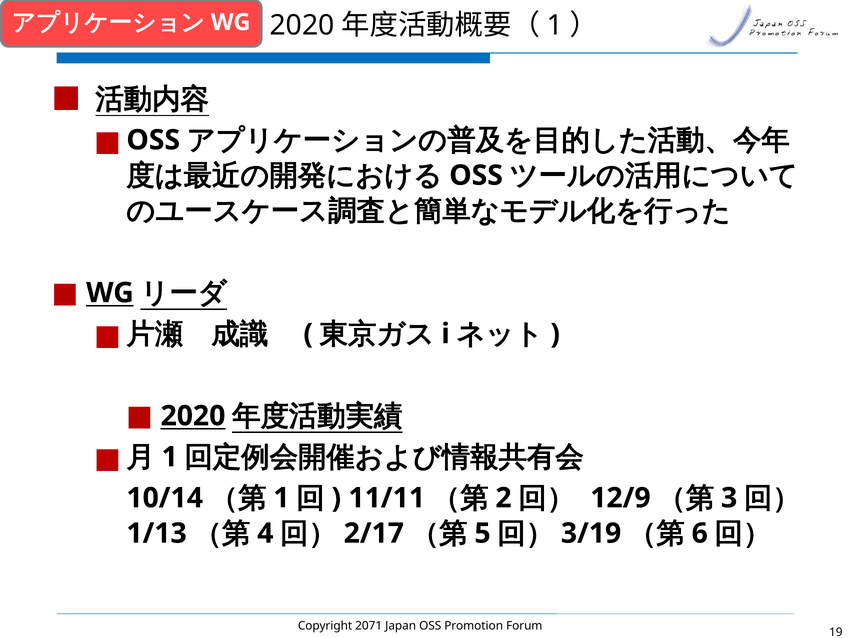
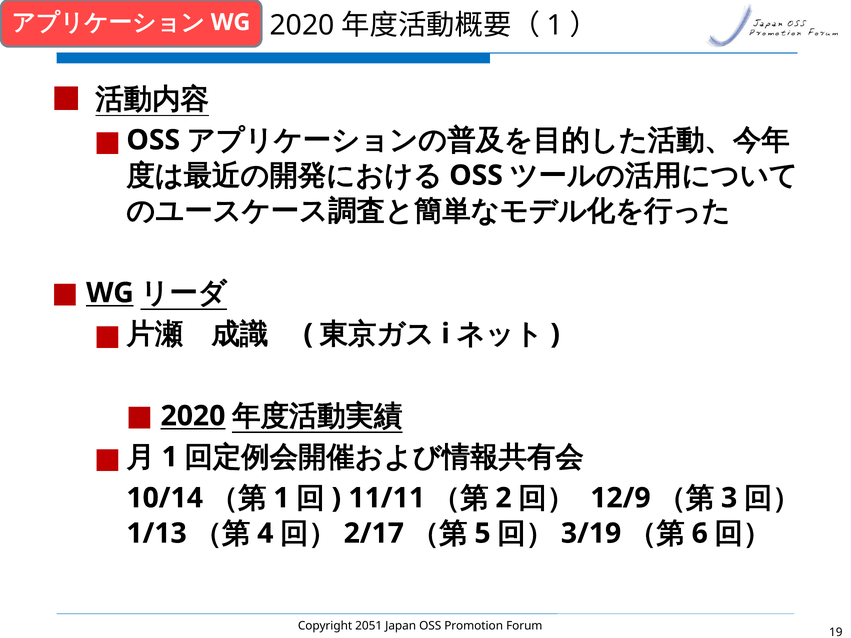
2071: 2071 -> 2051 (369, 626)
